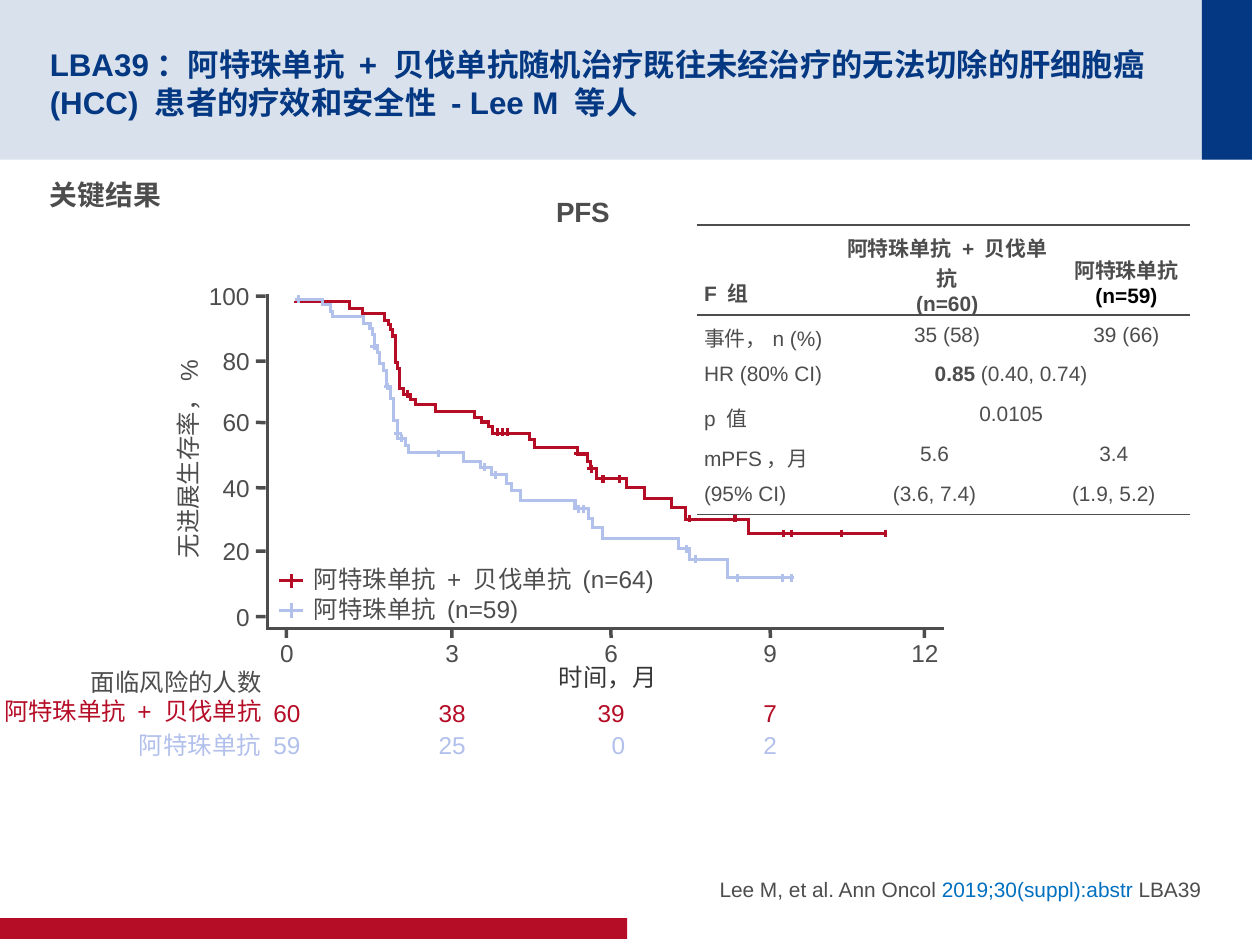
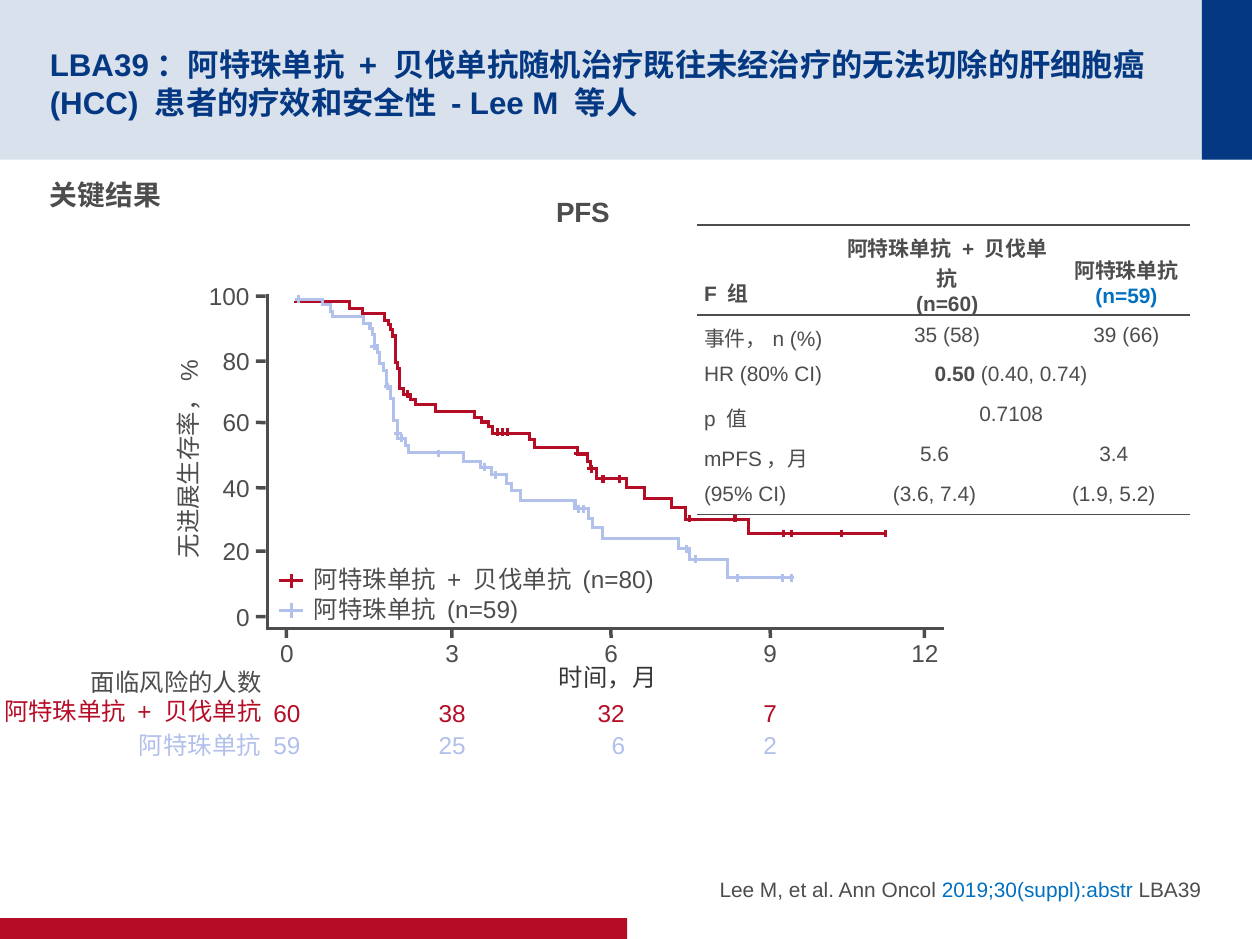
n=59 colour: black -> blue (1126, 296)
0.85: 0.85 -> 0.50 (955, 375)
0.0105: 0.0105 -> 0.7108 (1011, 415)
n=64: n=64 -> n=80 (618, 581)
60 39: 39 -> 32 (611, 715)
59 0: 0 -> 6 (618, 747)
